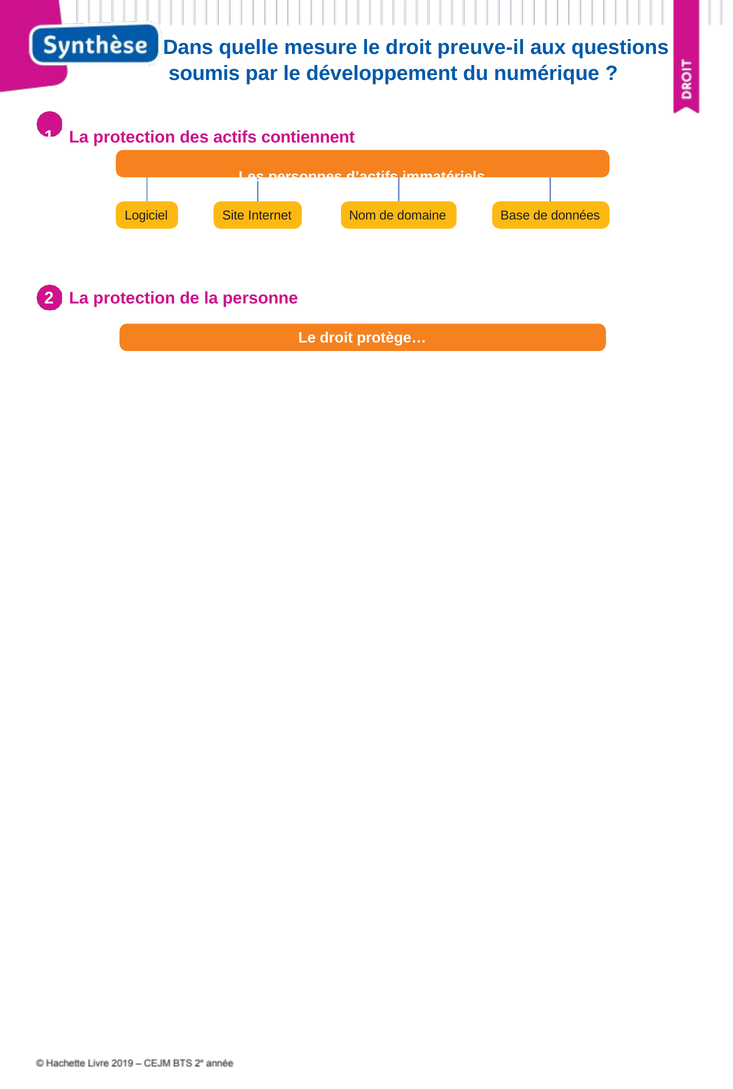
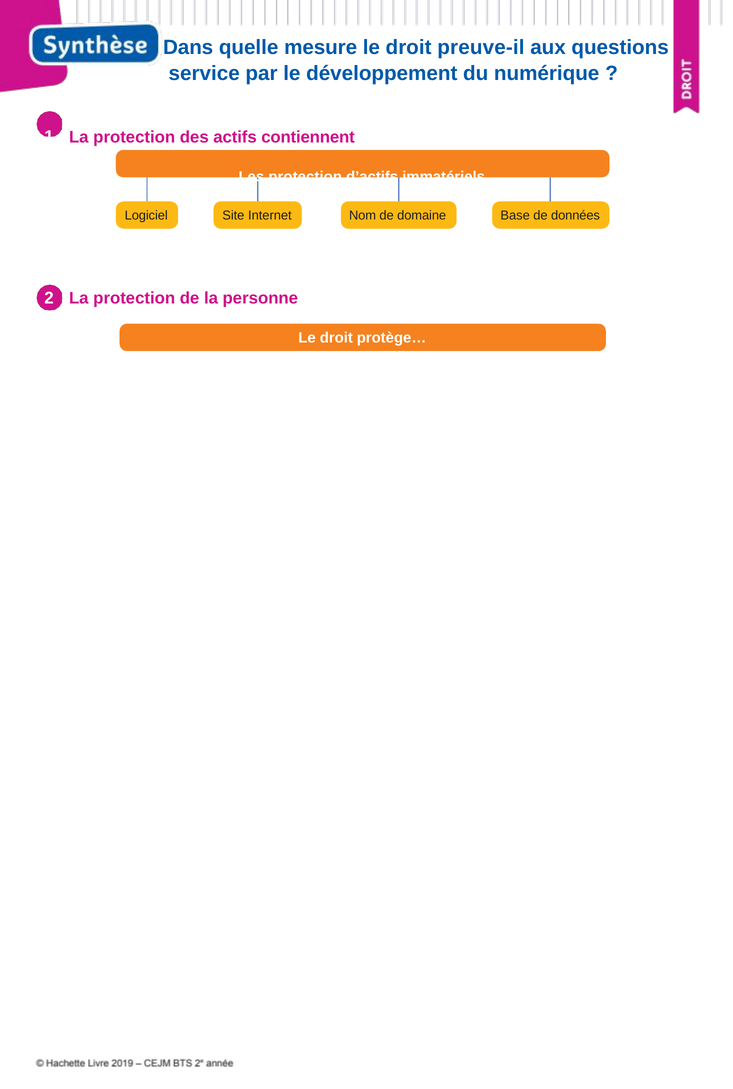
soumis: soumis -> service (204, 73)
Les personnes: personnes -> protection (305, 177)
